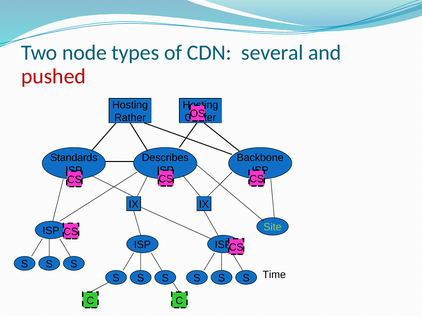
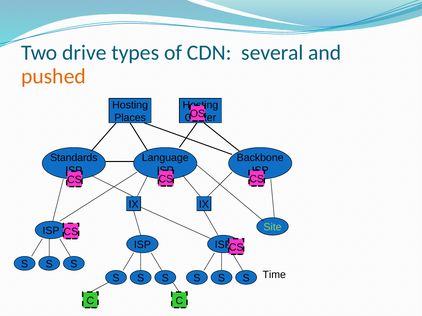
node: node -> drive (84, 53)
pushed colour: red -> orange (53, 76)
Rather: Rather -> Places (130, 118)
Describes: Describes -> Language (165, 158)
